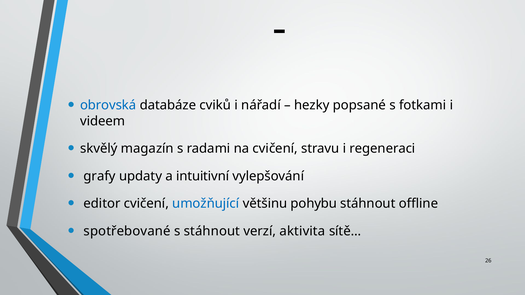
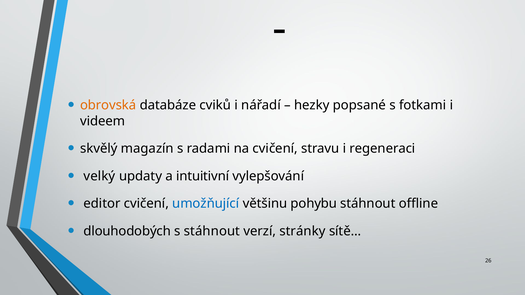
obrovská colour: blue -> orange (108, 105)
grafy: grafy -> velký (99, 176)
spotřebované: spotřebované -> dlouhodobých (127, 231)
aktivita: aktivita -> stránky (302, 231)
